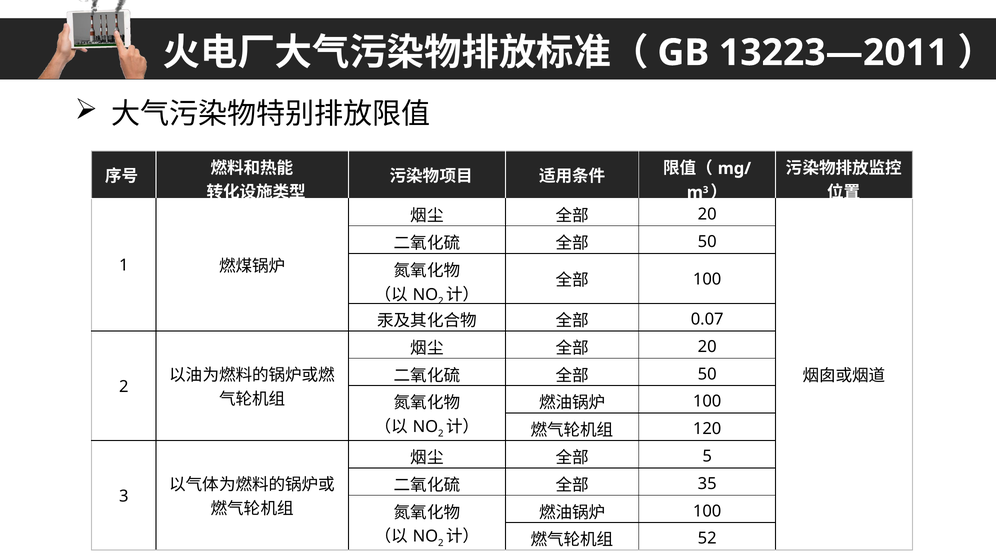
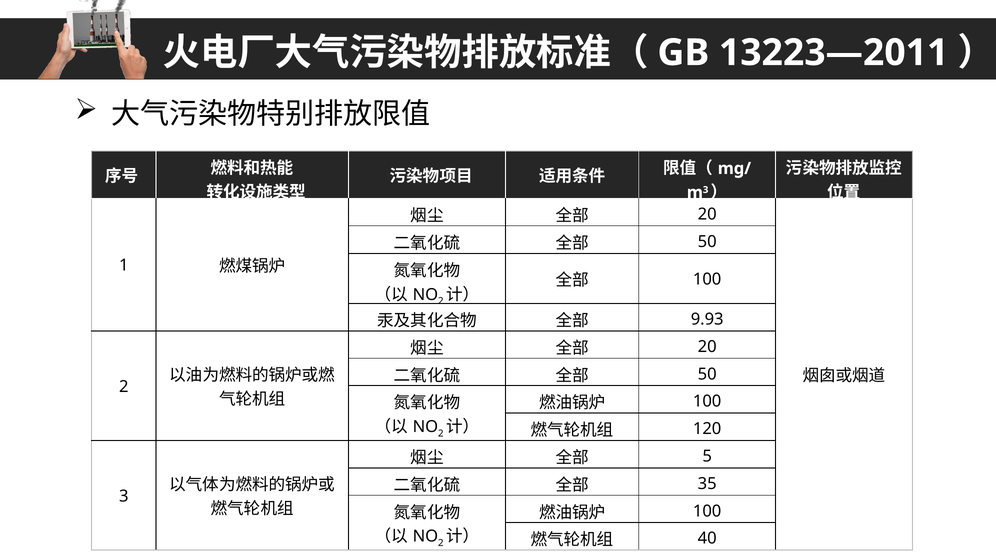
0.07: 0.07 -> 9.93 (707, 319)
52: 52 -> 40 (707, 539)
